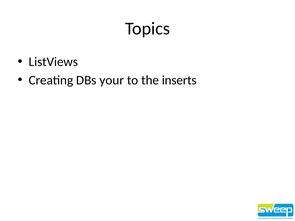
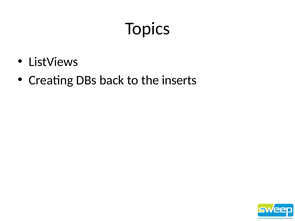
your: your -> back (112, 80)
